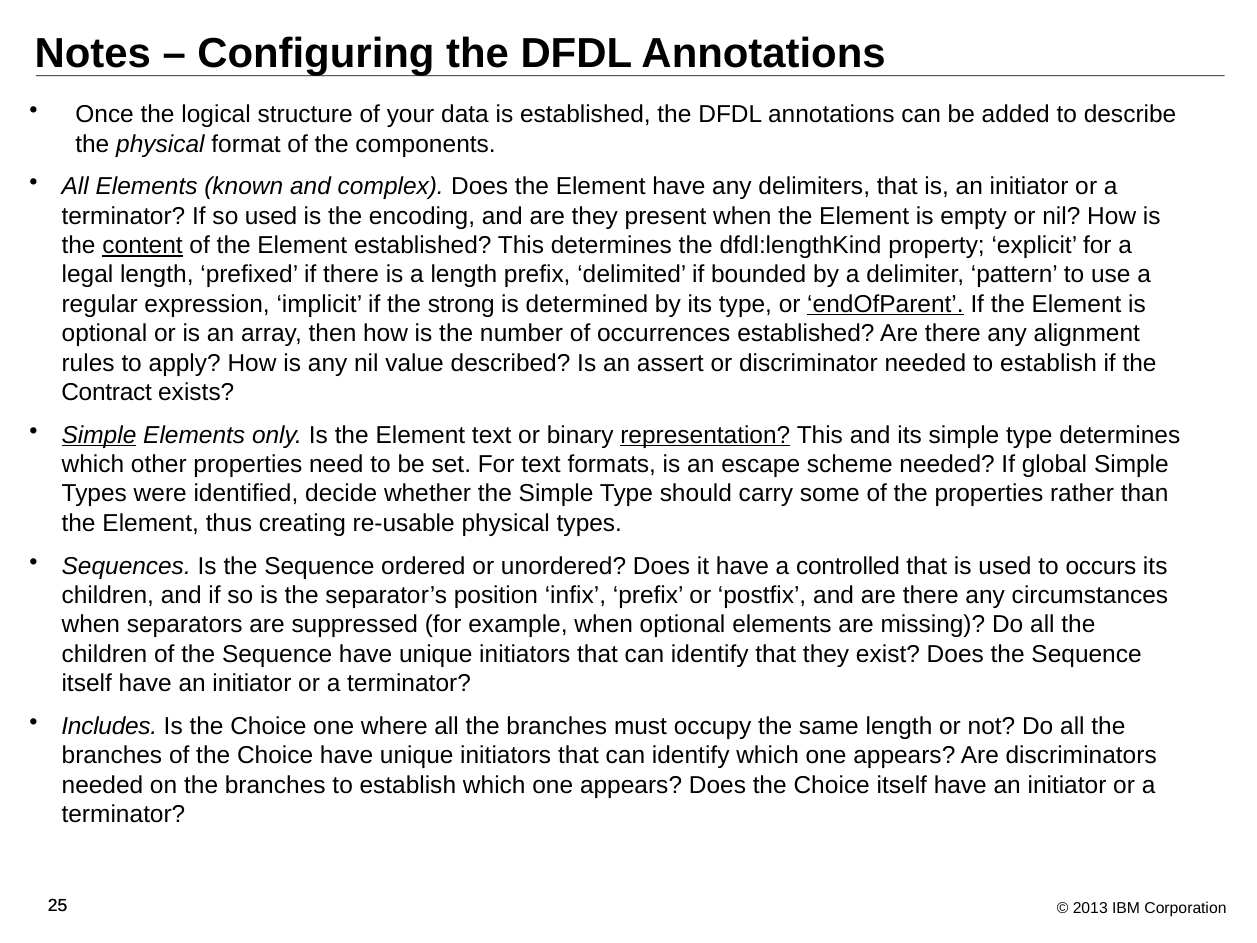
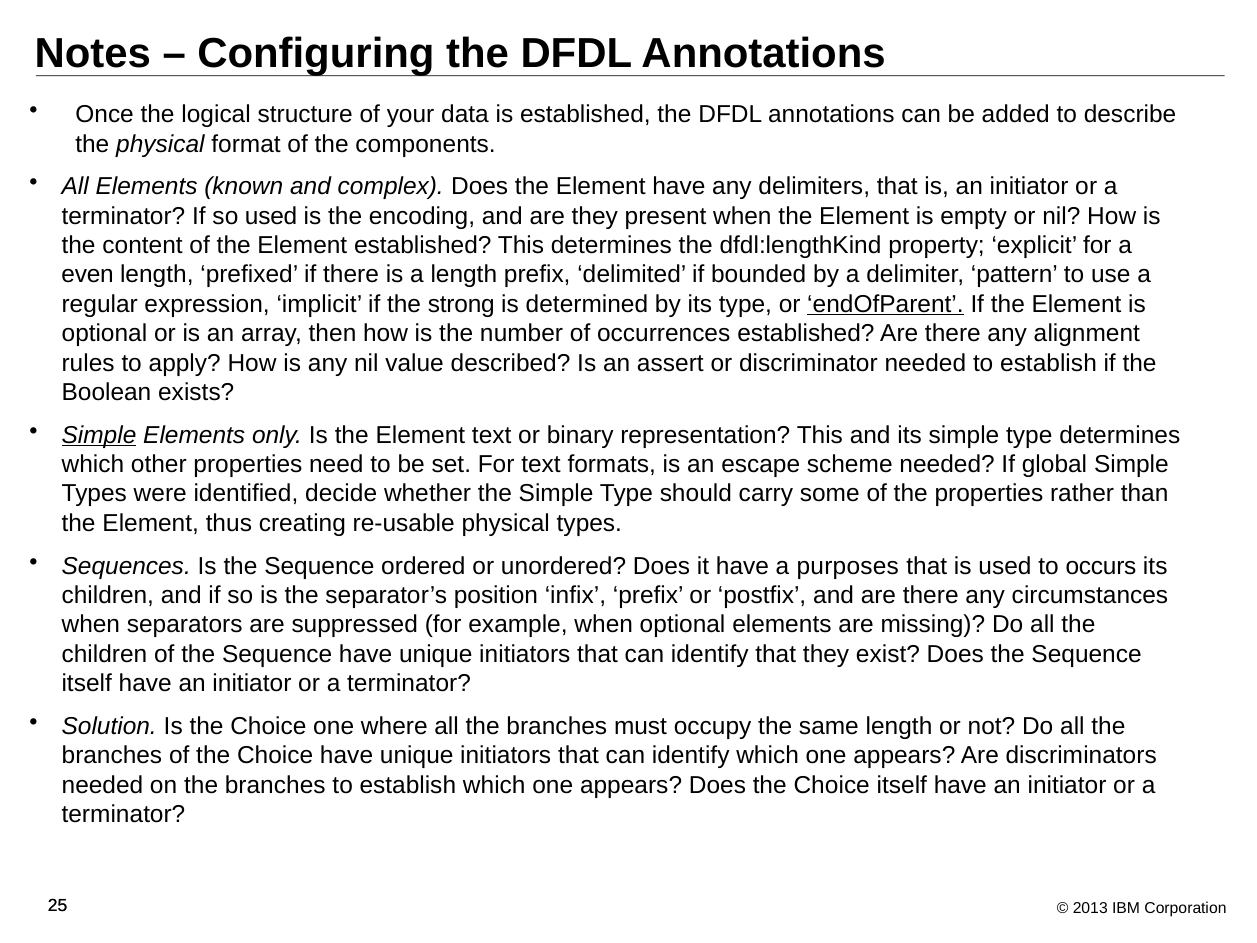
content underline: present -> none (143, 245)
legal: legal -> even (88, 275)
Contract: Contract -> Boolean (106, 392)
representation underline: present -> none (705, 435)
controlled: controlled -> purposes (848, 566)
Includes: Includes -> Solution (109, 726)
